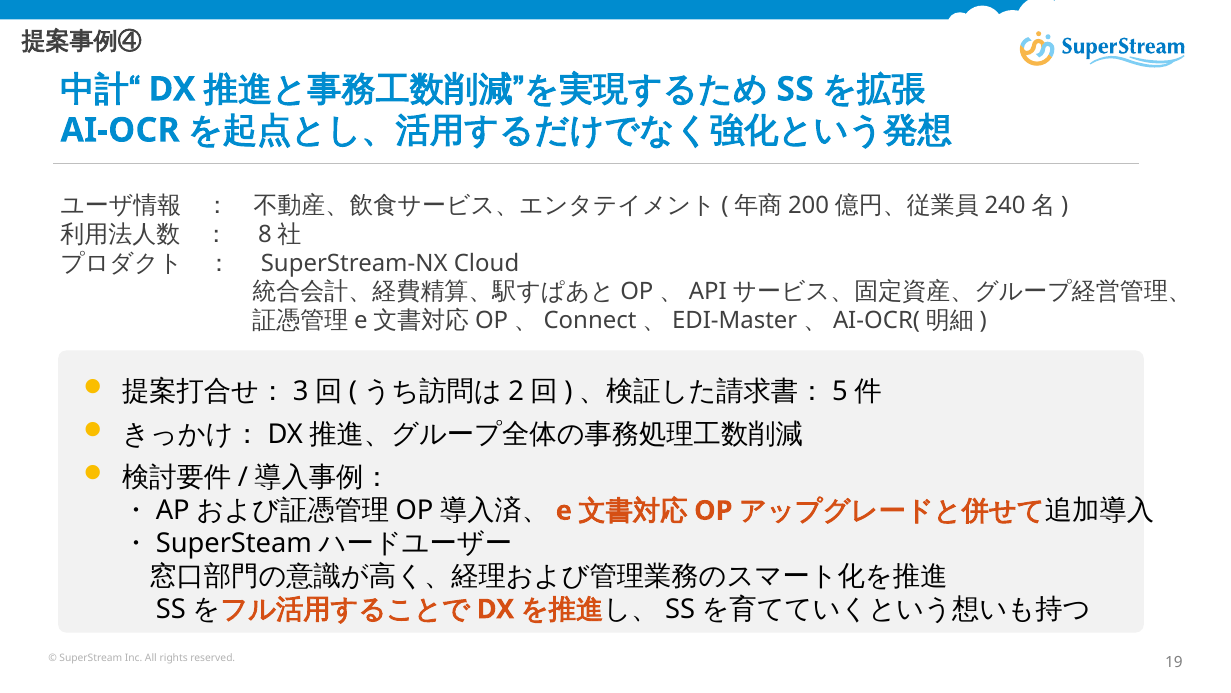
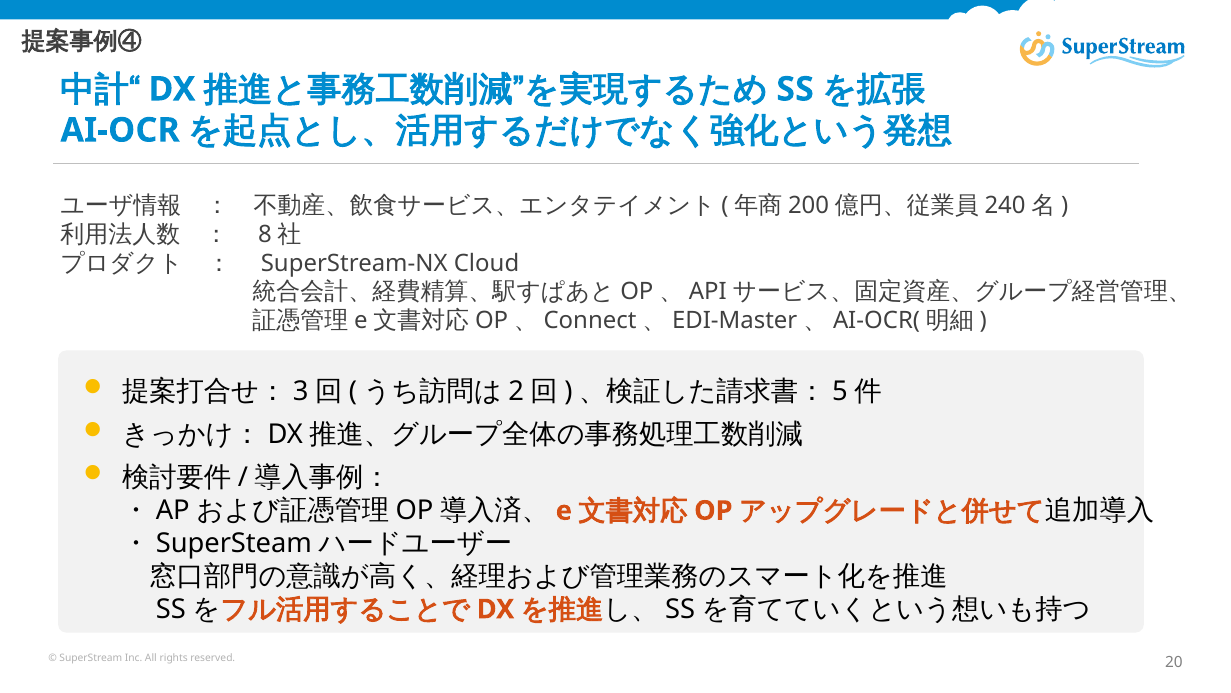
19: 19 -> 20 (1174, 662)
